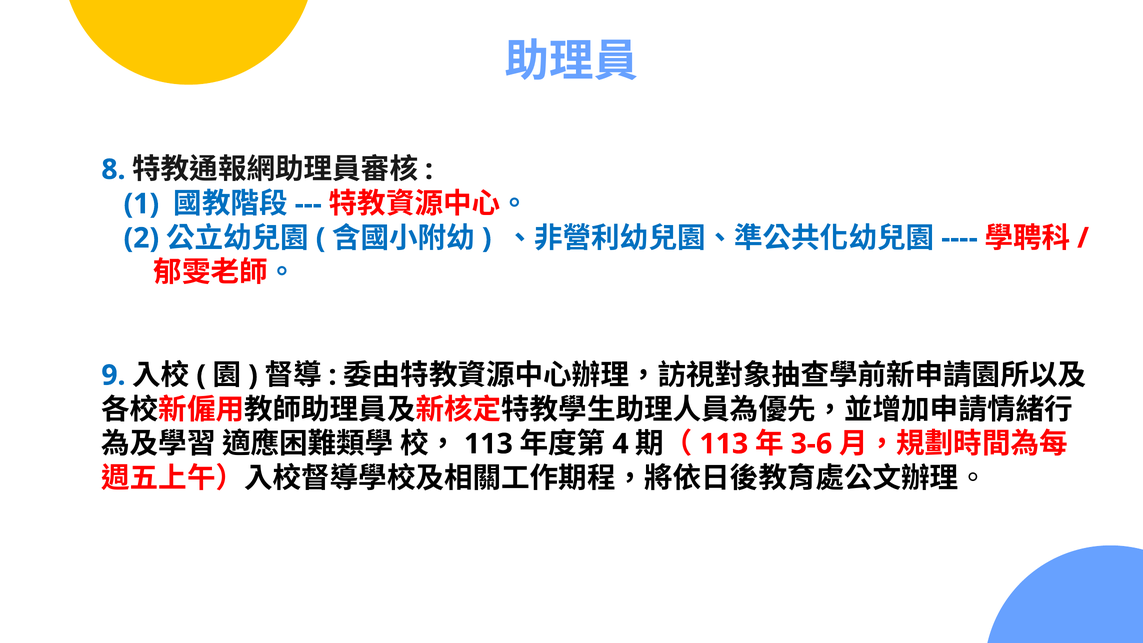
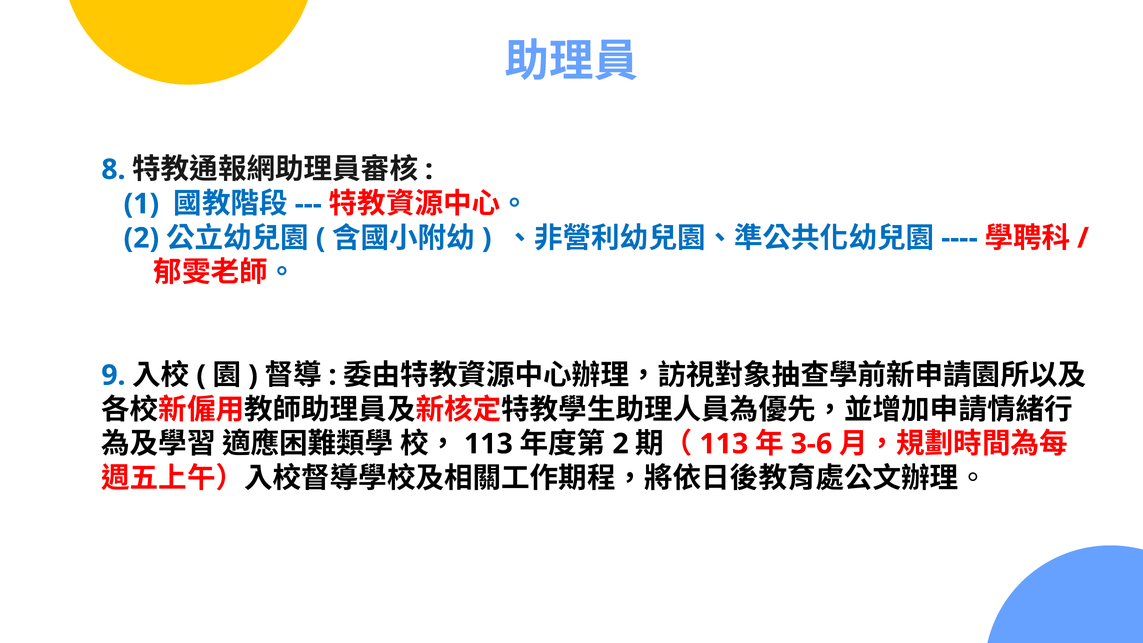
4: 4 -> 2 (621, 444)
